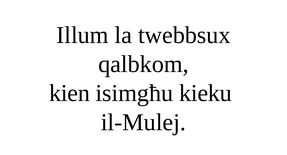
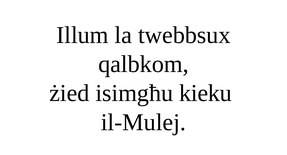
kien: kien -> żied (69, 93)
